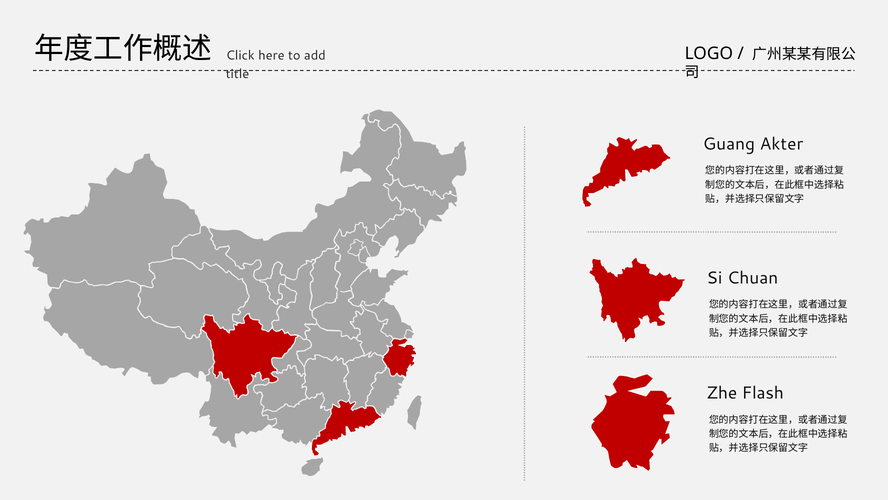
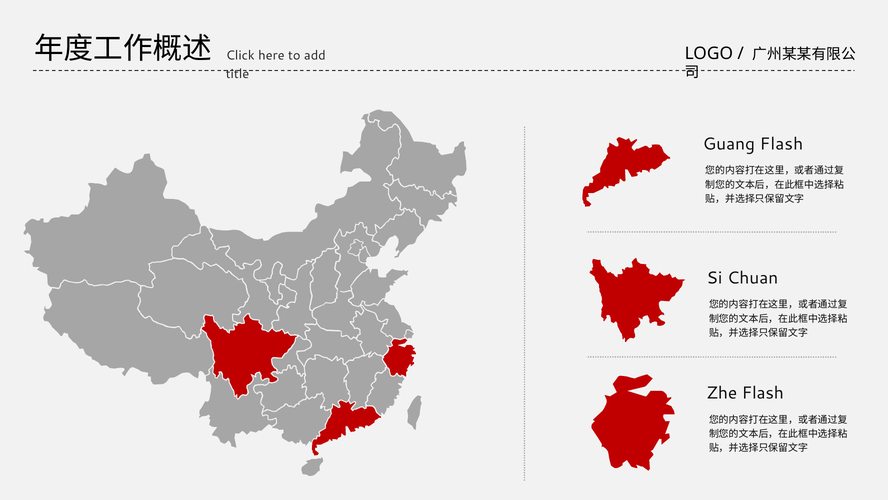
Guang Akter: Akter -> Flash (781, 144)
